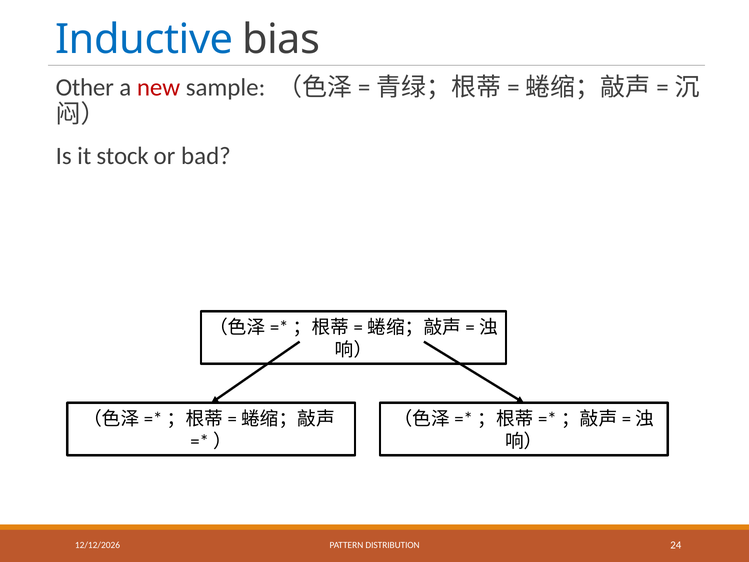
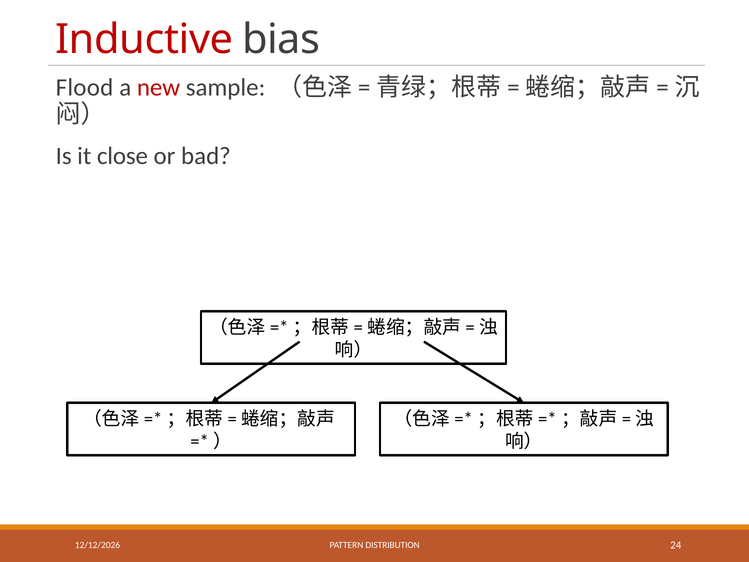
Inductive colour: blue -> red (144, 39)
Other: Other -> Flood (84, 87)
stock: stock -> close (122, 156)
